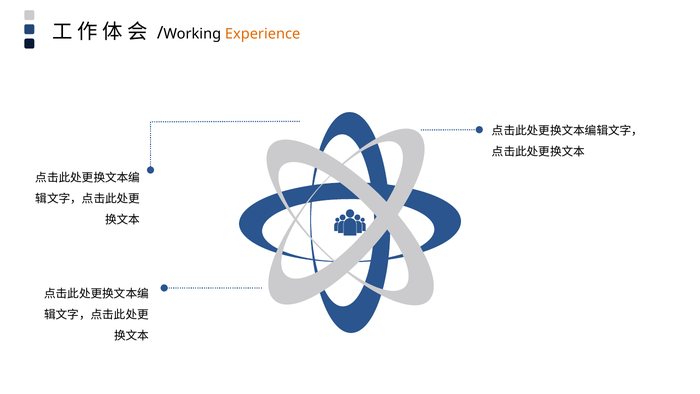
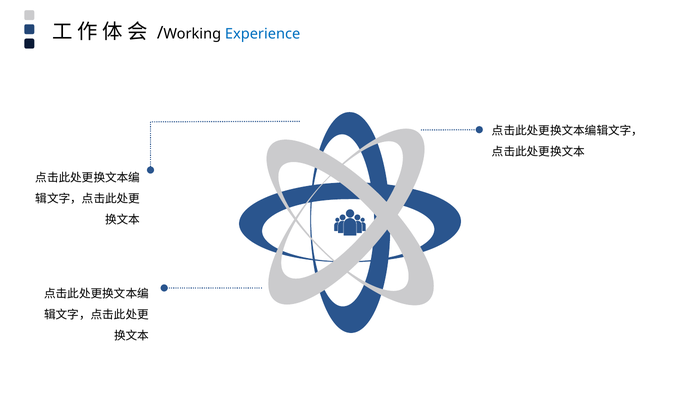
Experience colour: orange -> blue (263, 34)
